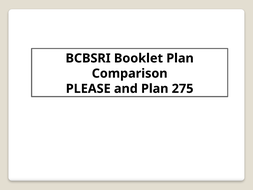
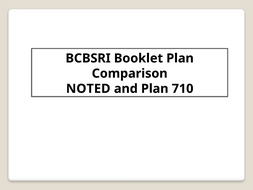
PLEASE: PLEASE -> NOTED (88, 89)
275: 275 -> 710 (183, 89)
